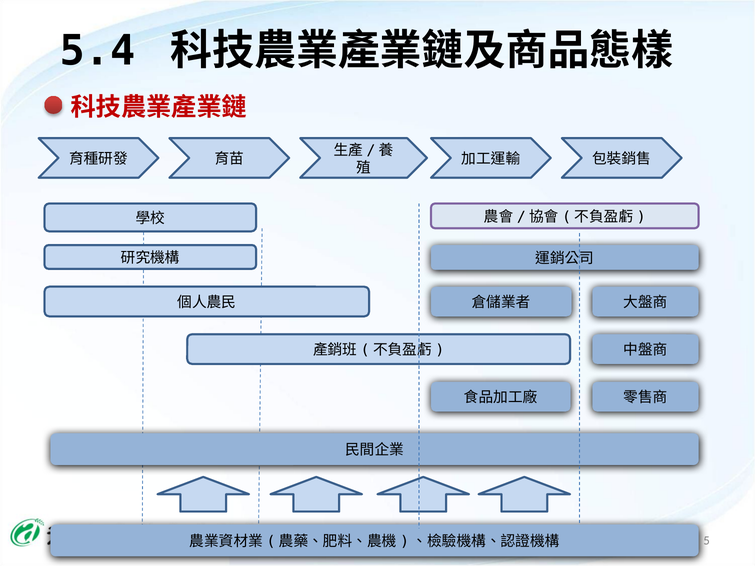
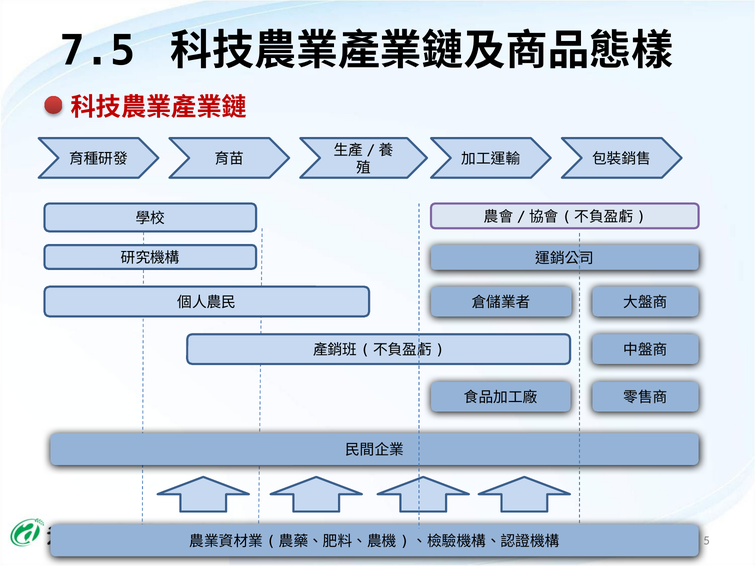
5.4: 5.4 -> 7.5 (97, 51)
